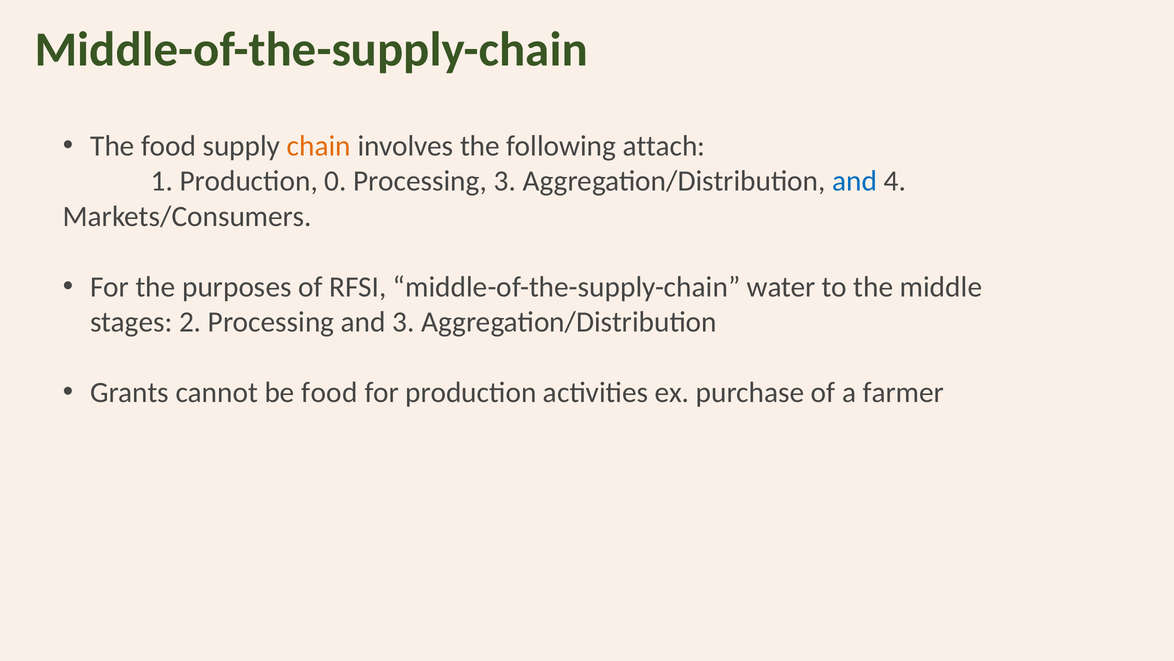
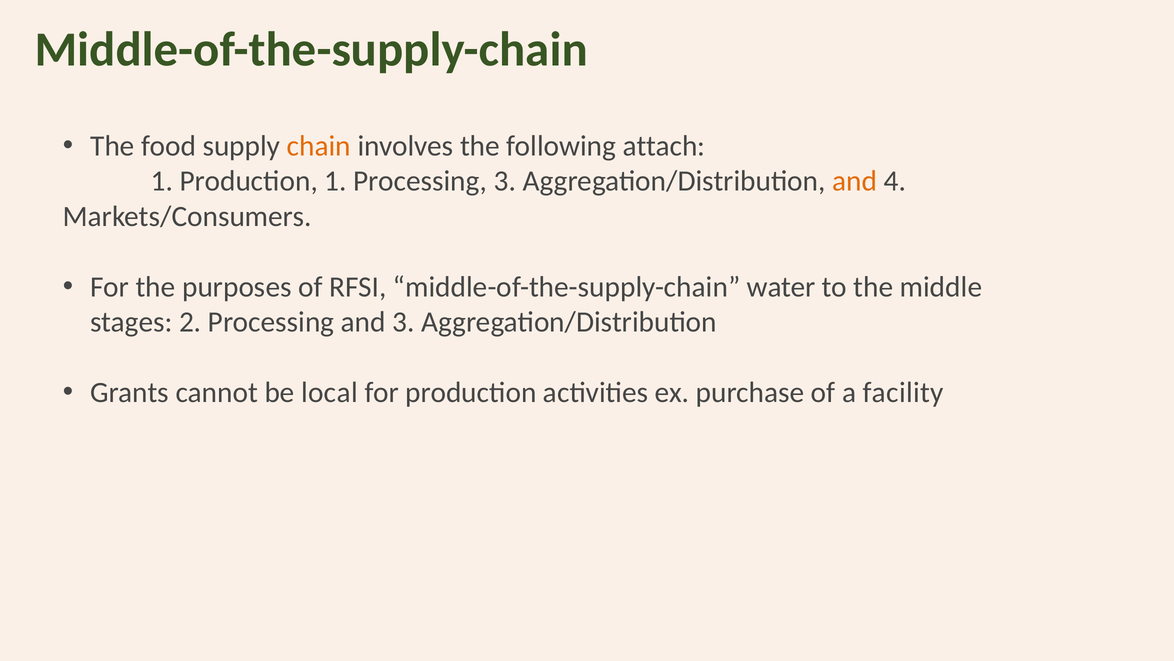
Production 0: 0 -> 1 (336, 181)
and colour: blue -> orange (855, 181)
be food: food -> local (329, 392)
farmer: farmer -> facility (903, 392)
